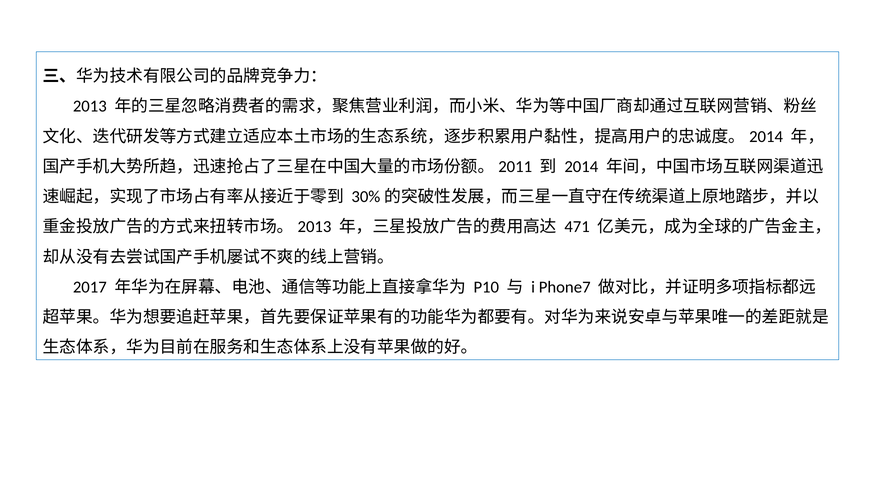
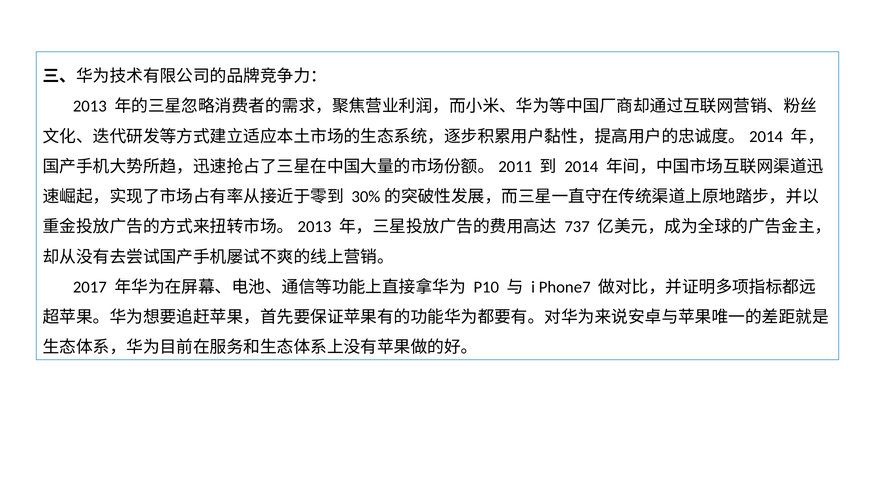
471: 471 -> 737 (577, 227)
